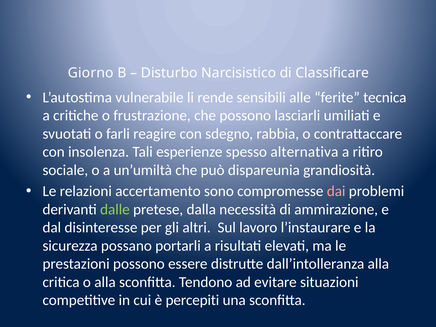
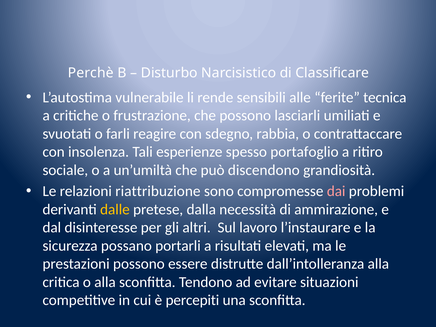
Giorno: Giorno -> Perchè (91, 73)
alternativa: alternativa -> portafoglio (304, 152)
dispareunia: dispareunia -> discendono (264, 170)
accertamento: accertamento -> riattribuzione (158, 191)
dalle colour: light green -> yellow (115, 209)
